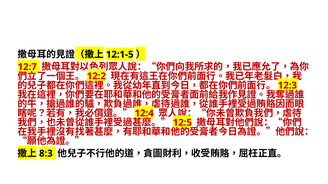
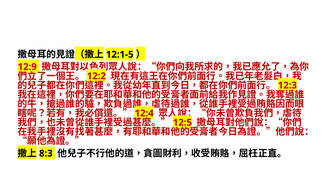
12:7: 12:7 -> 12:9 (27, 67)
